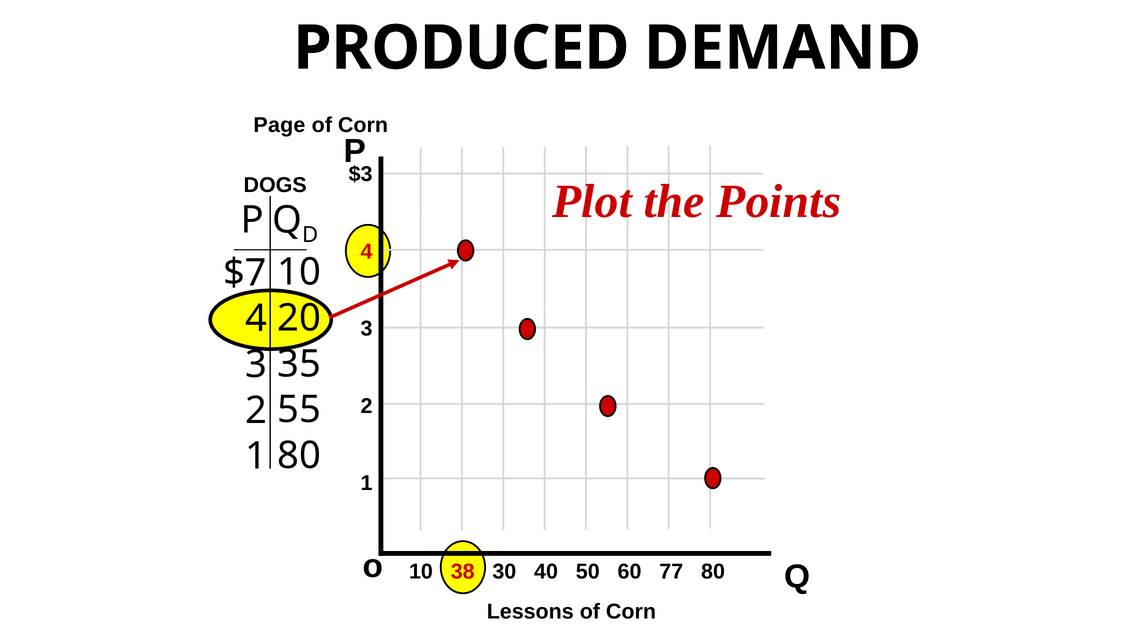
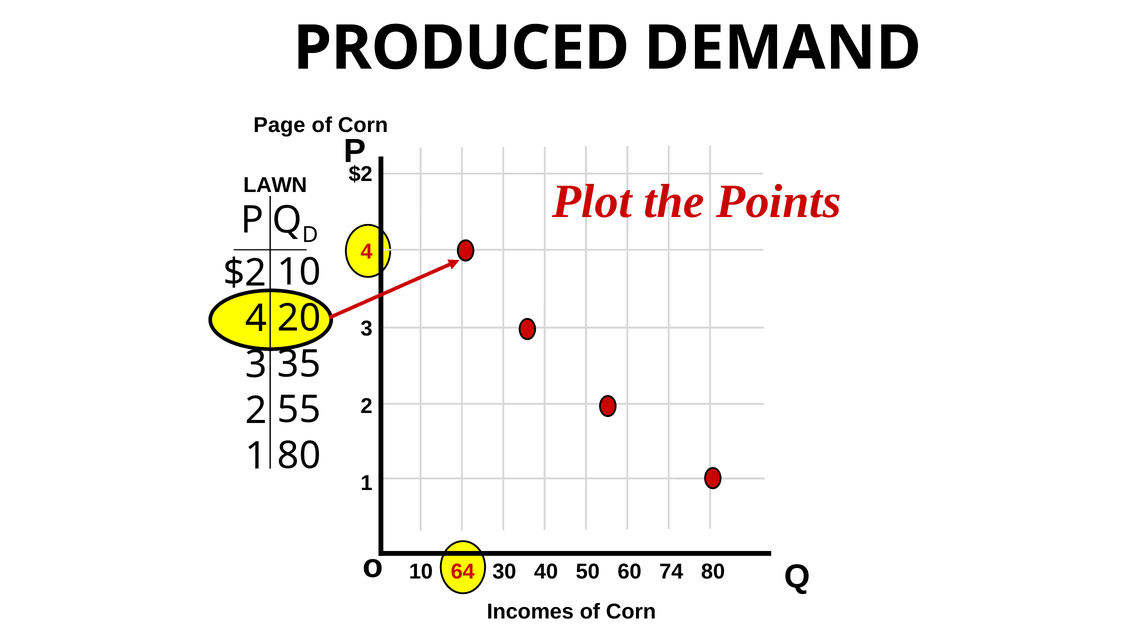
$3: $3 -> $2 (361, 174)
DOGS: DOGS -> LAWN (275, 185)
$7: $7 -> $2 (245, 273)
38: 38 -> 64 (463, 572)
77: 77 -> 74 (671, 572)
Lessons: Lessons -> Incomes (530, 612)
